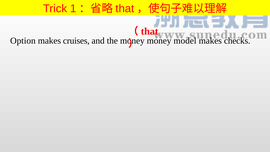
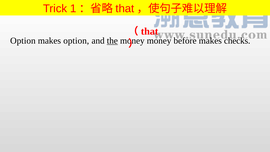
makes cruises: cruises -> option (76, 41)
the underline: none -> present (112, 41)
model: model -> before (185, 41)
